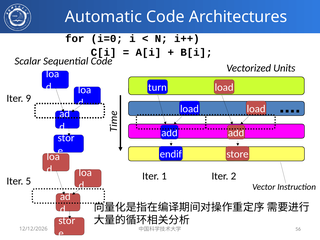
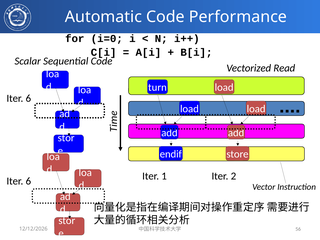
Architectures: Architectures -> Performance (238, 17)
Units: Units -> Read (284, 68)
9: 9 -> 6 (28, 98)
5: 5 -> 6 (28, 181)
